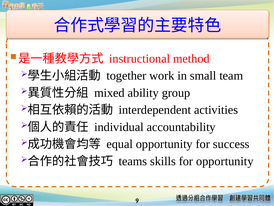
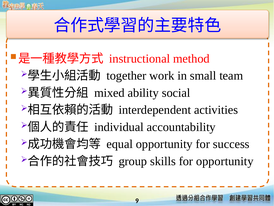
group: group -> social (176, 93)
teams: teams -> group (133, 161)
